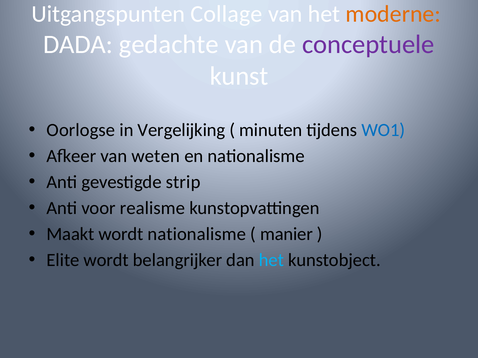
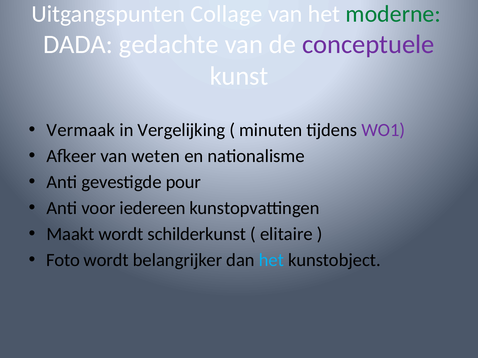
moderne colour: orange -> green (393, 14)
Oorlogse: Oorlogse -> Vermaak (81, 130)
WO1 colour: blue -> purple (383, 130)
strip: strip -> pour (183, 182)
realisme: realisme -> iedereen (153, 208)
wordt nationalisme: nationalisme -> schilderkunst (197, 234)
manier: manier -> elitaire (286, 234)
Elite: Elite -> Foto (63, 260)
